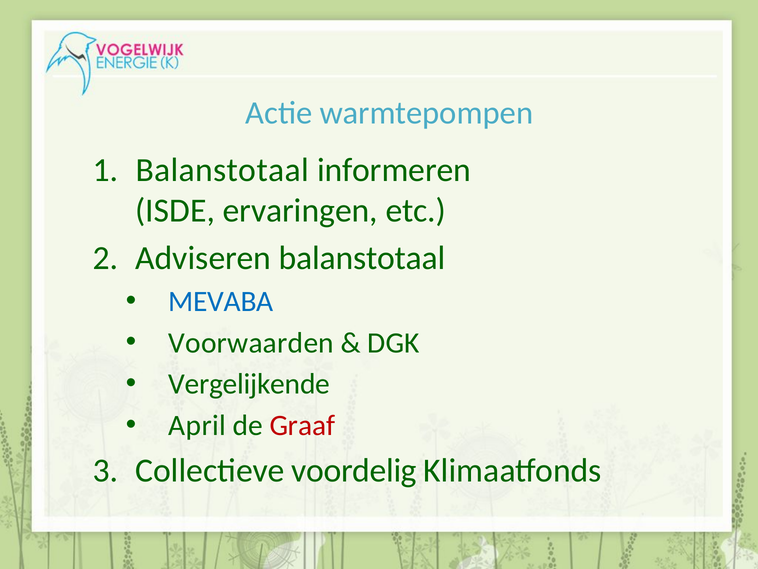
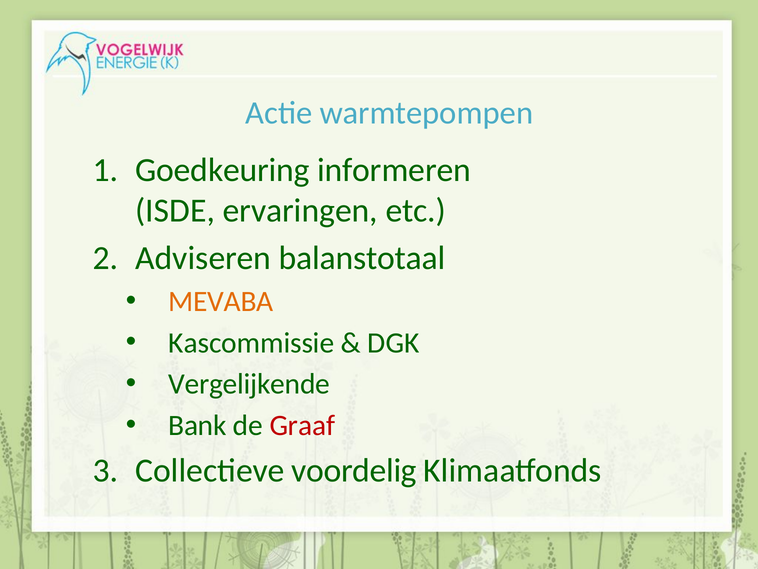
Balanstotaal: Balanstotaal -> Goedkeuring (222, 170)
MEVABA colour: blue -> orange (221, 301)
Voorwaarden: Voorwaarden -> Kascommissie (251, 343)
April: April -> Bank (197, 425)
